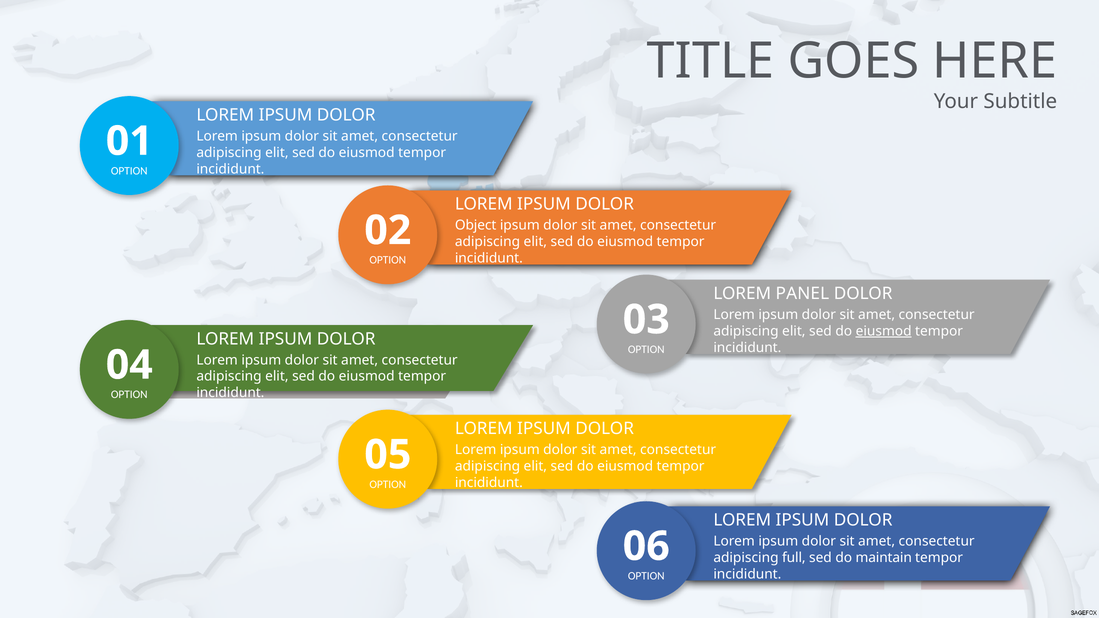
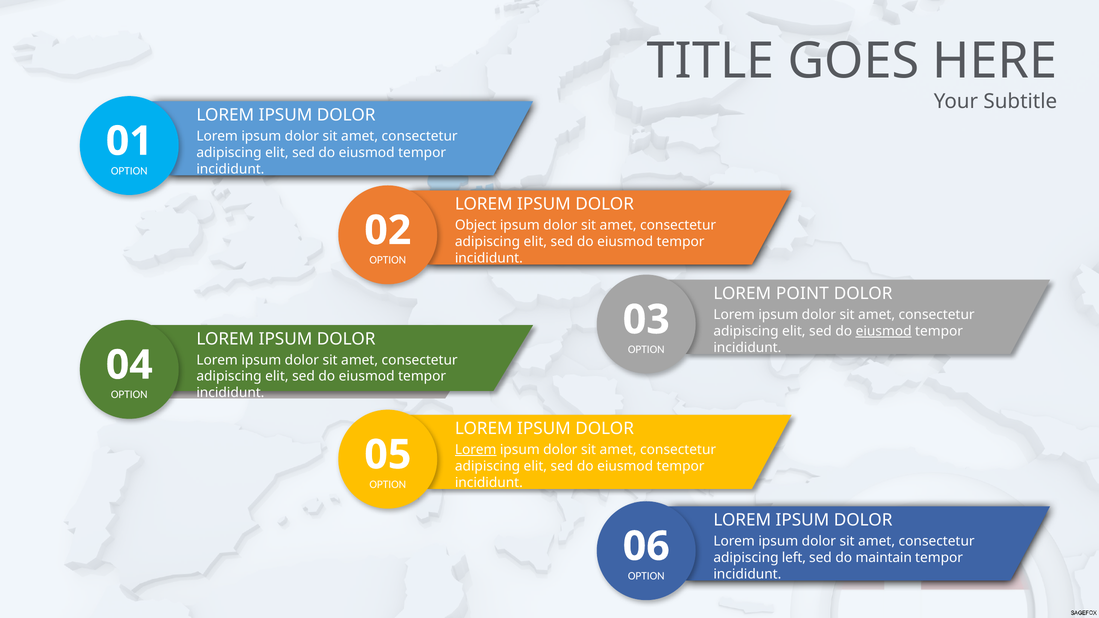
PANEL: PANEL -> POINT (802, 294)
Lorem underline: none -> present (476, 450)
full: full -> left (794, 558)
